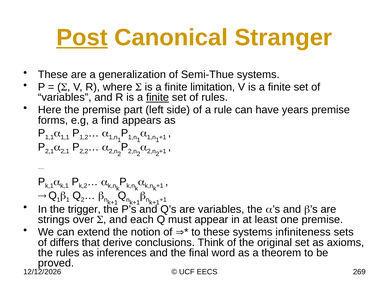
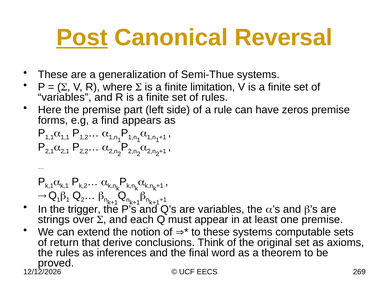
Stranger: Stranger -> Reversal (283, 38)
finite underline: present -> none (158, 98)
years: years -> zeros (295, 110)
infiniteness: infiniteness -> computable (303, 233)
differs: differs -> return (64, 243)
